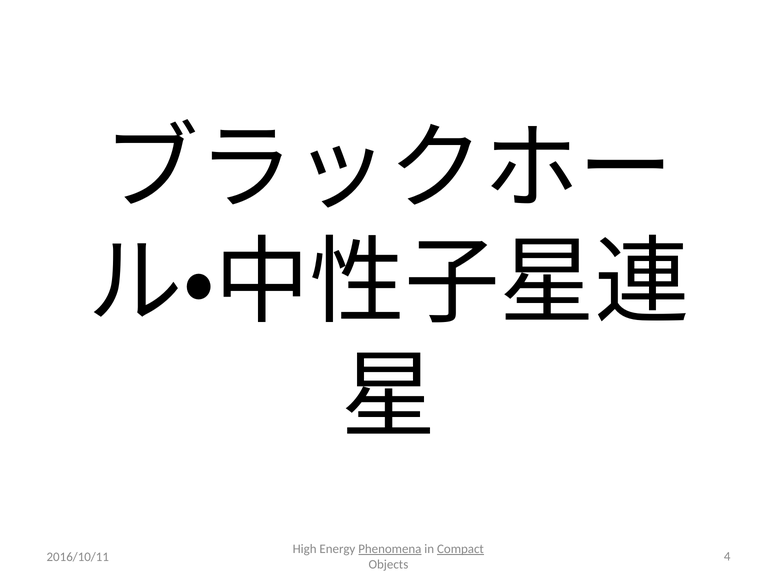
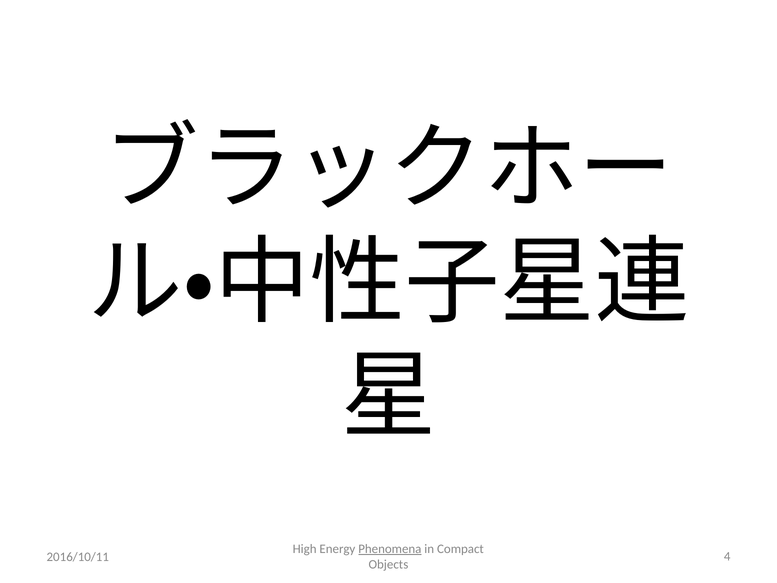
Compact underline: present -> none (460, 549)
